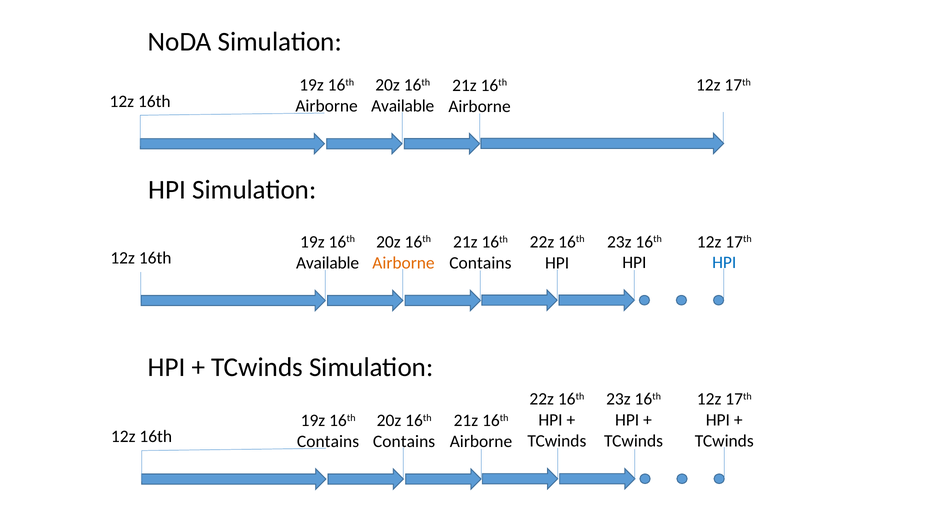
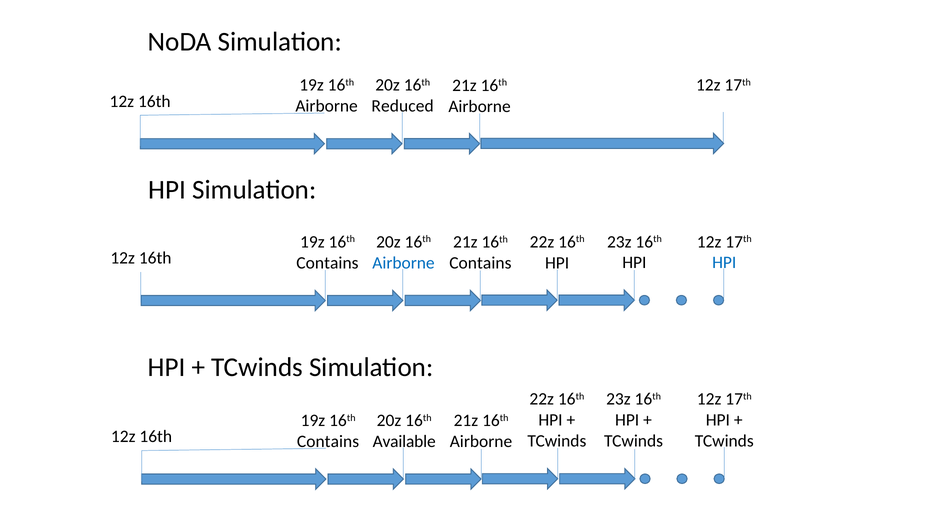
Available: Available -> Reduced (403, 106)
Available: Available -> Contains (327, 263)
Airborne colour: orange -> blue (403, 263)
Contains: Contains -> Available (404, 442)
